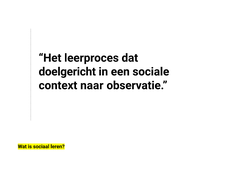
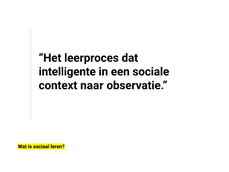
doelgericht: doelgericht -> intelligente (67, 72)
